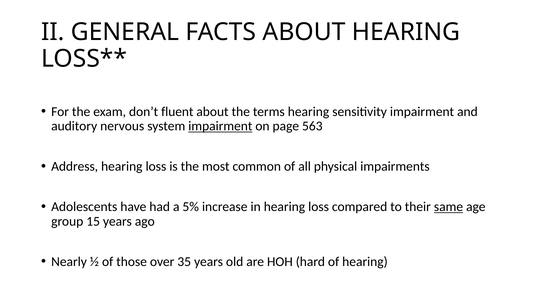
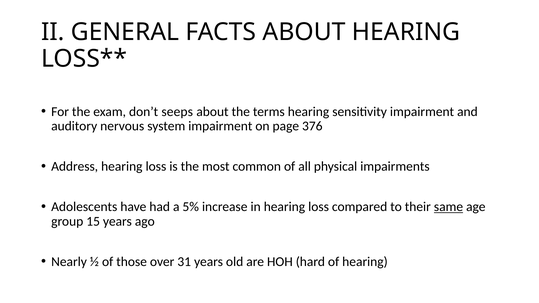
fluent: fluent -> seeps (177, 112)
impairment underline: present -> none (220, 126)
563: 563 -> 376 (312, 126)
35: 35 -> 31 (184, 262)
